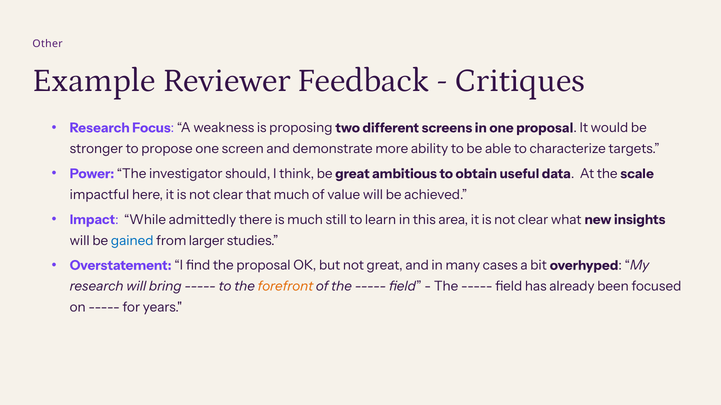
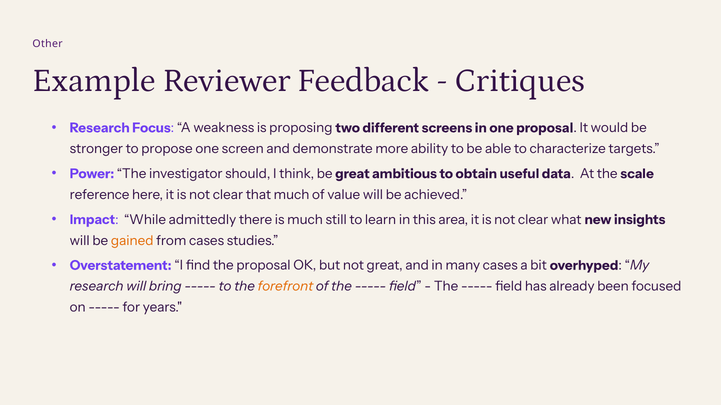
impactful: impactful -> reference (100, 195)
gained colour: blue -> orange (132, 241)
from larger: larger -> cases (207, 241)
